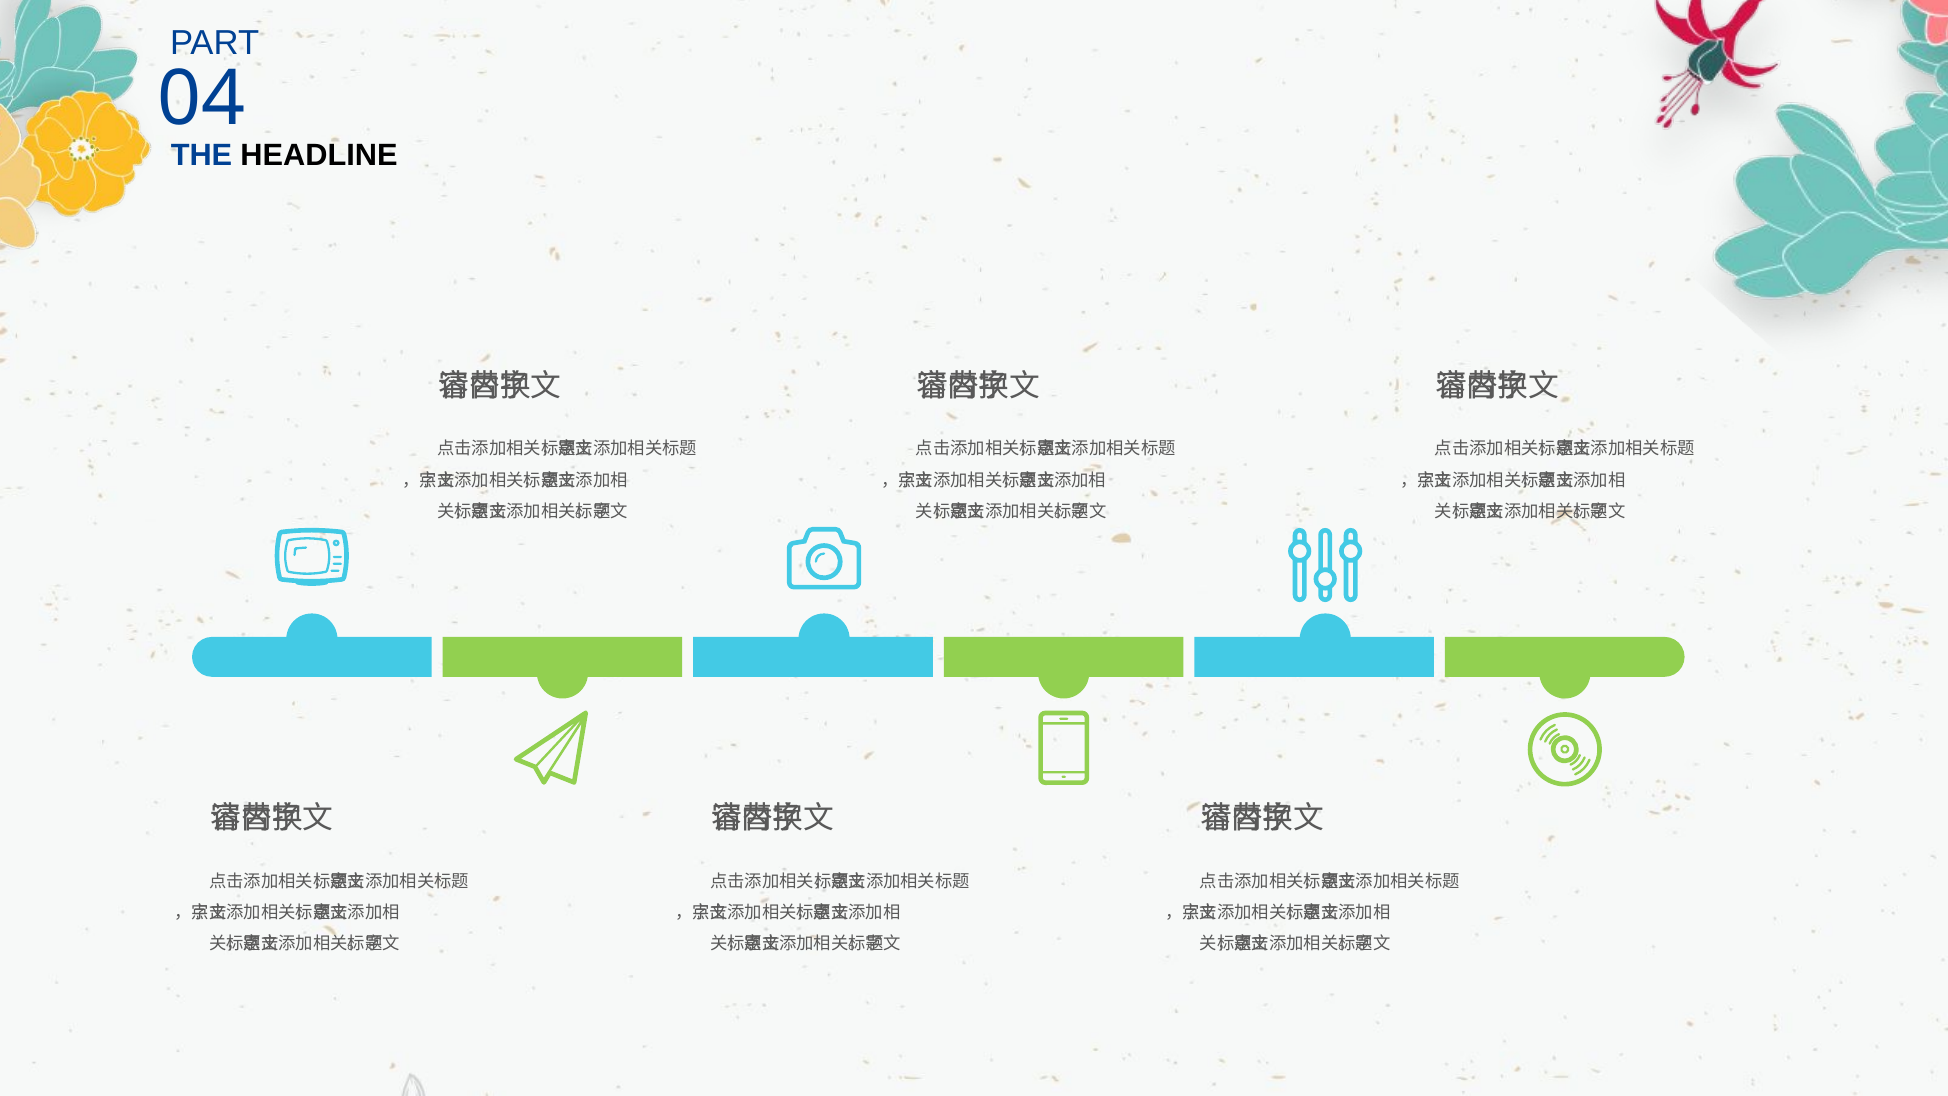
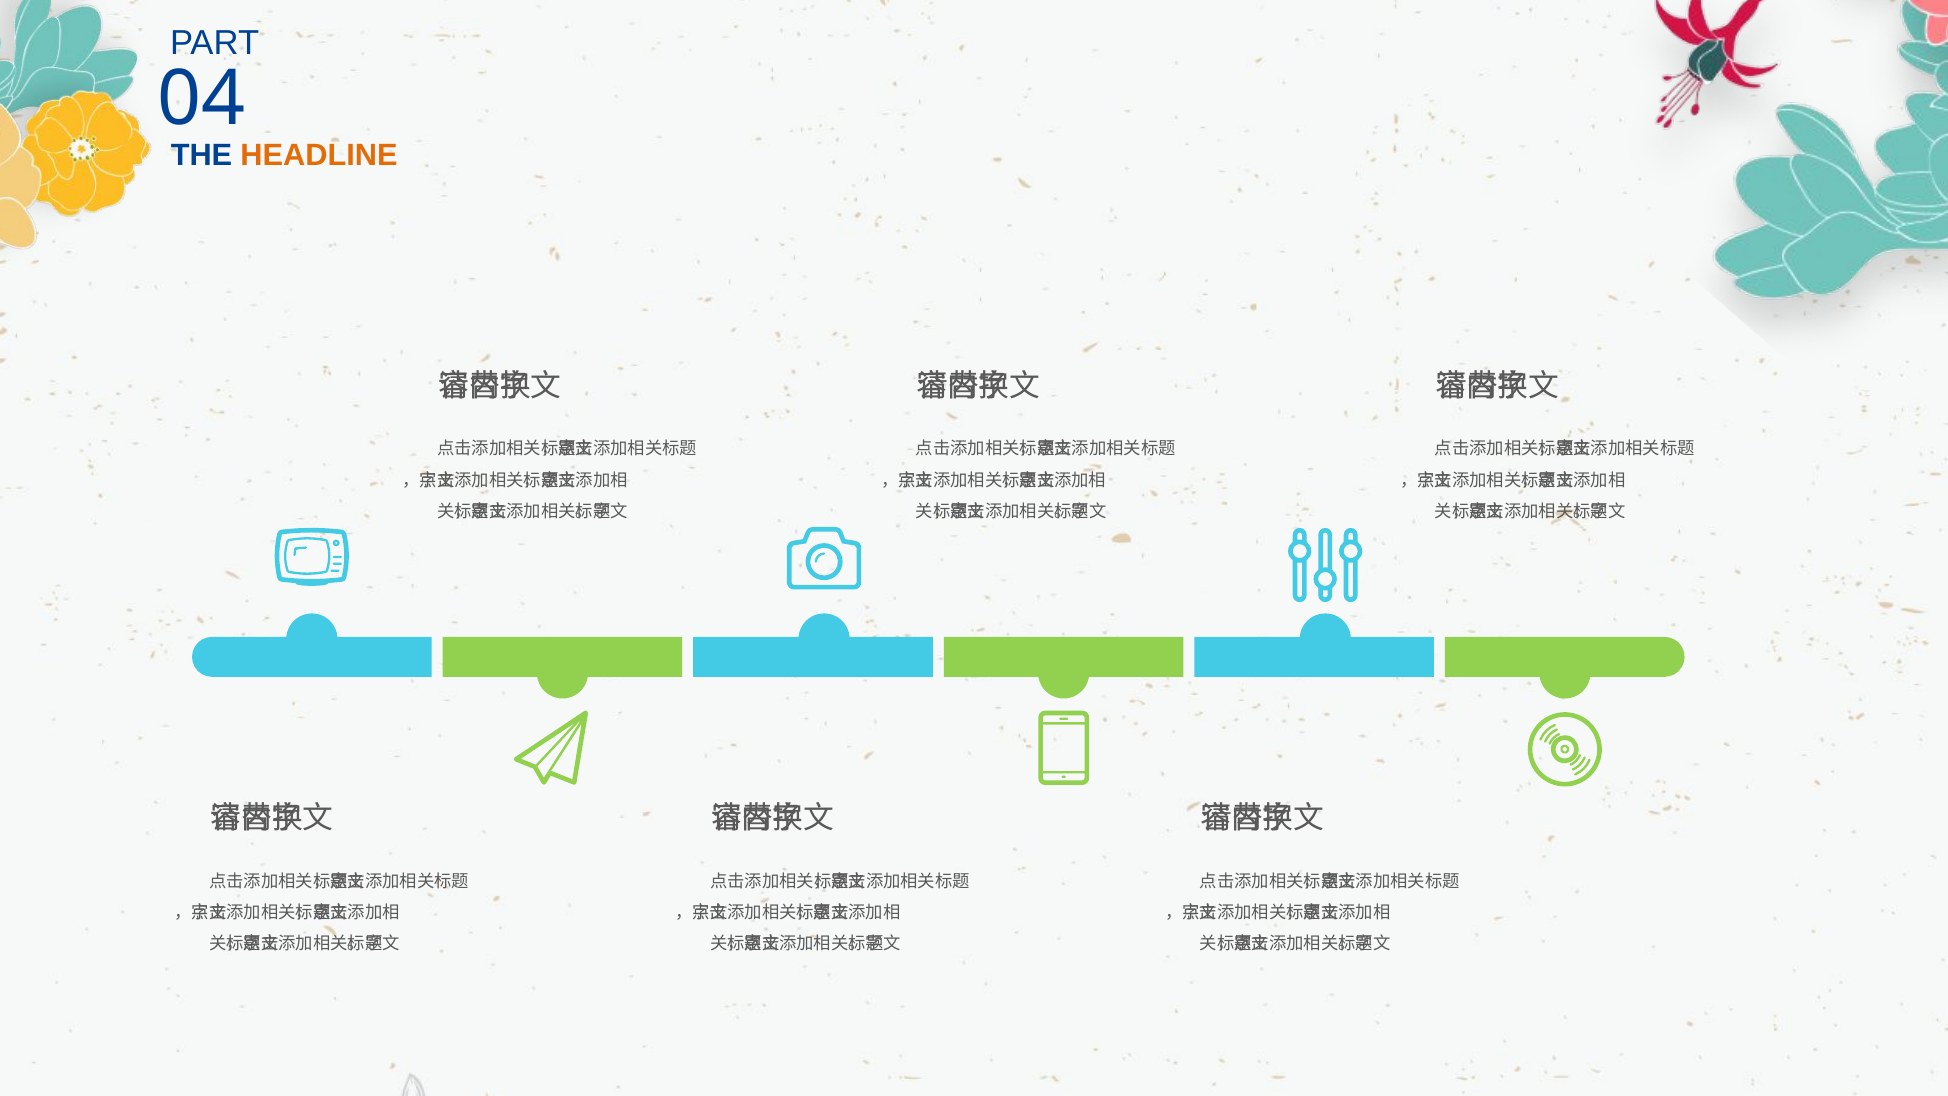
HEADLINE colour: black -> orange (319, 155)
